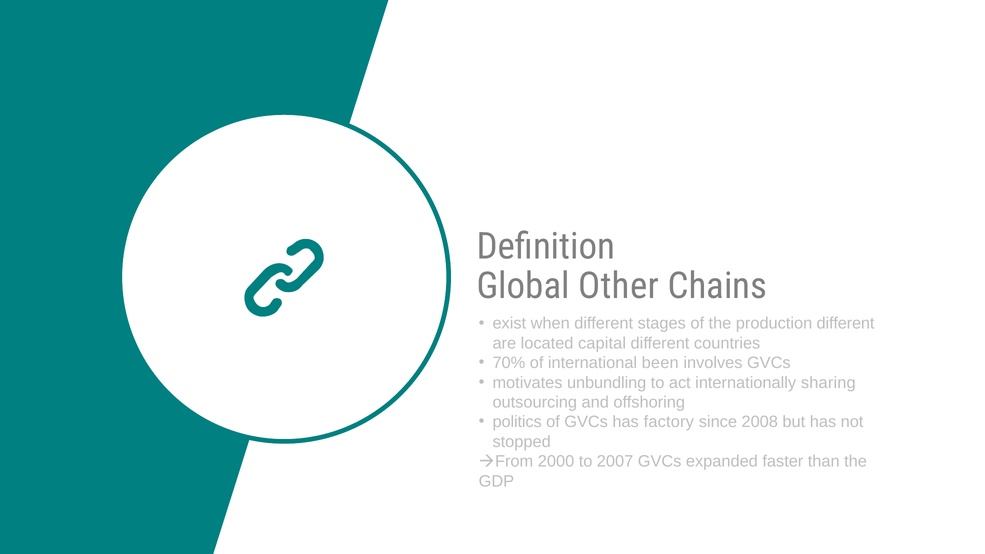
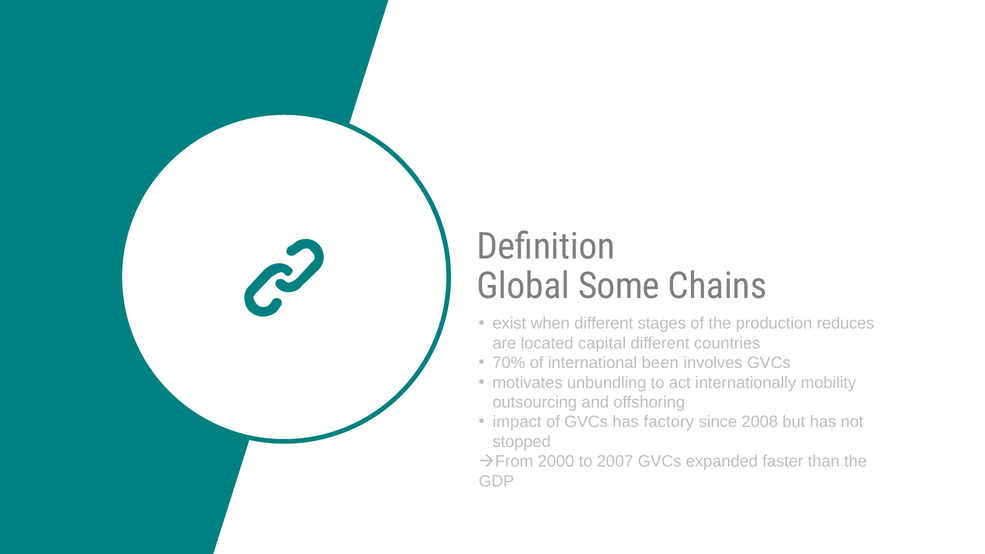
Other: Other -> Some (619, 286)
production different: different -> reduces (846, 324)
sharing: sharing -> mobility (828, 383)
politics: politics -> impact (517, 422)
